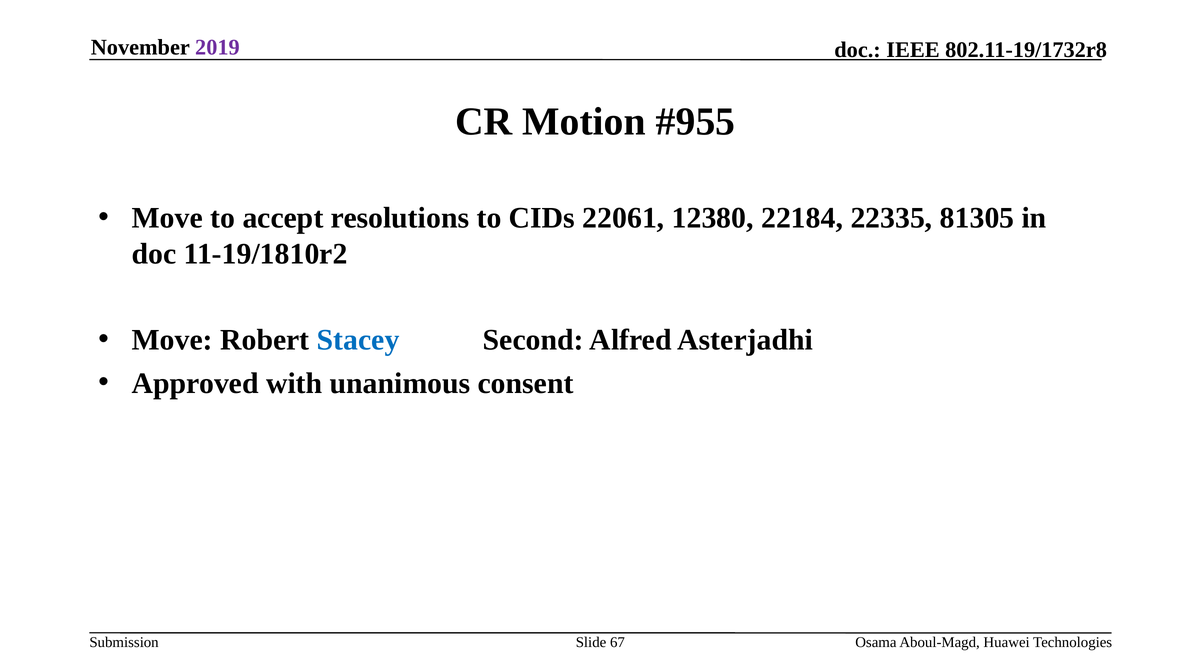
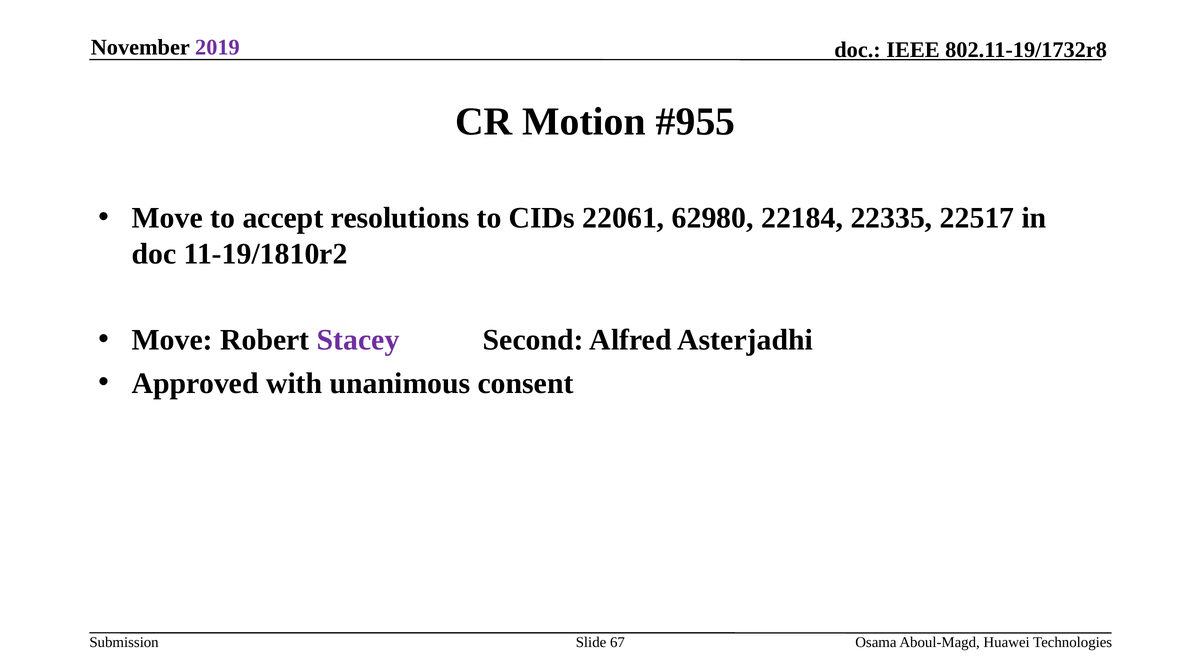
12380: 12380 -> 62980 (713, 218)
81305: 81305 -> 22517 (977, 218)
Stacey colour: blue -> purple (358, 340)
